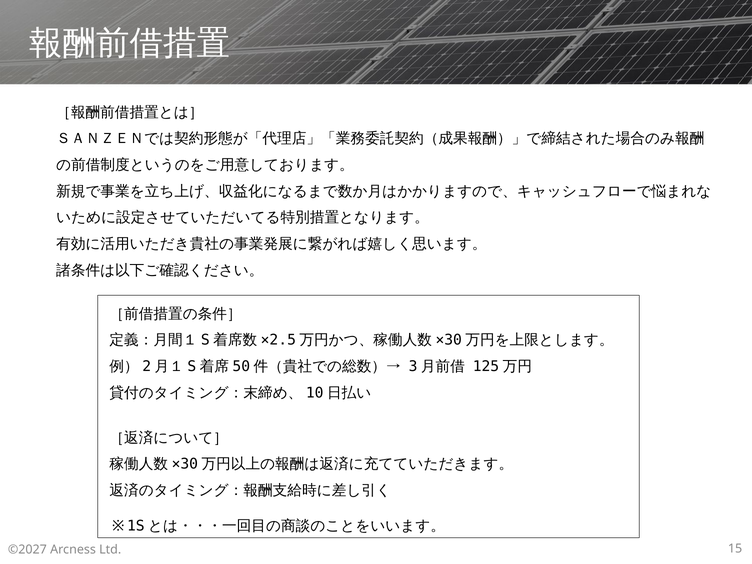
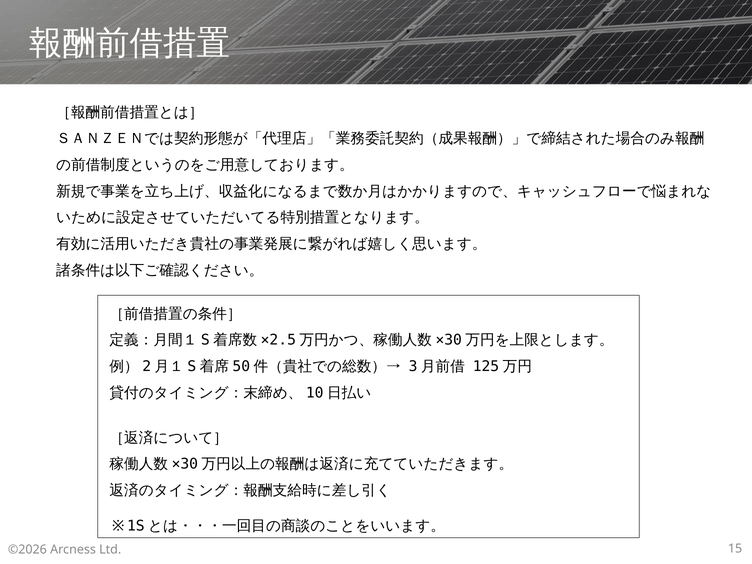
©2027: ©2027 -> ©2026 (27, 550)
